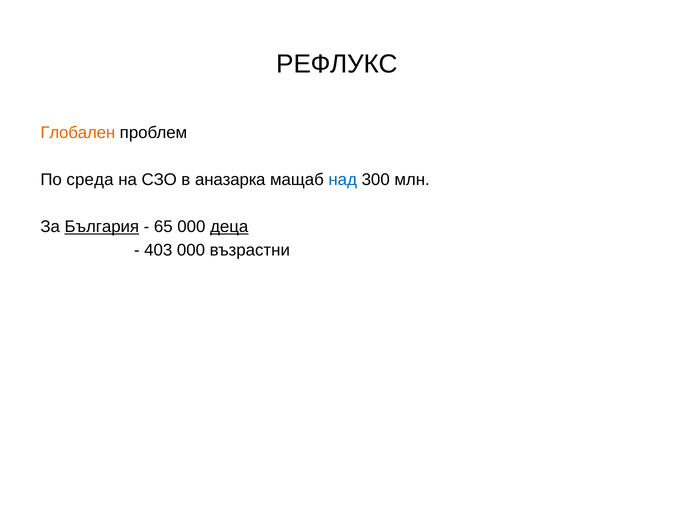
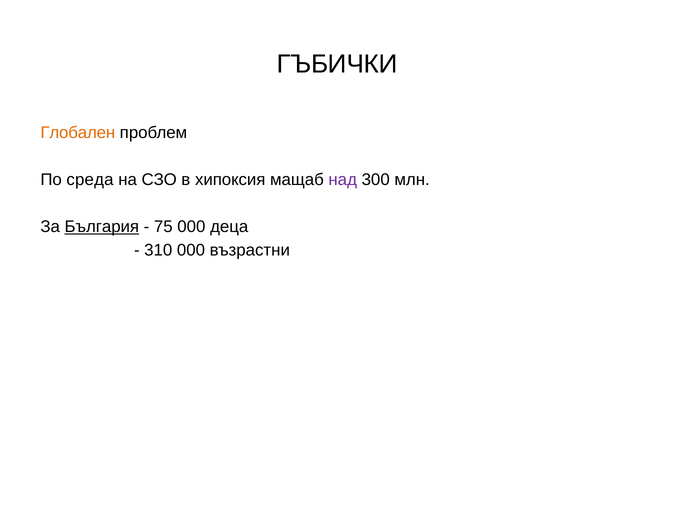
РЕФЛУКС: РЕФЛУКС -> ГЪБИЧКИ (337, 64)
аназарка: аназарка -> хипоксия (230, 180)
над colour: blue -> purple (343, 180)
65: 65 -> 75 (163, 227)
деца underline: present -> none (229, 227)
403: 403 -> 310 (158, 251)
